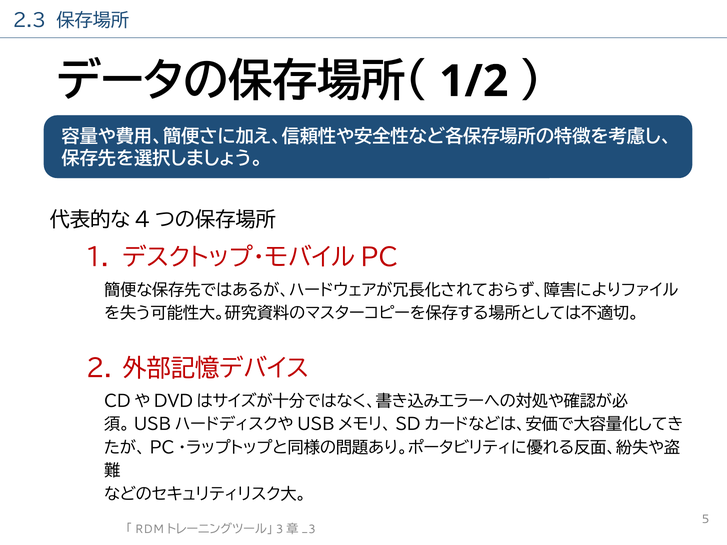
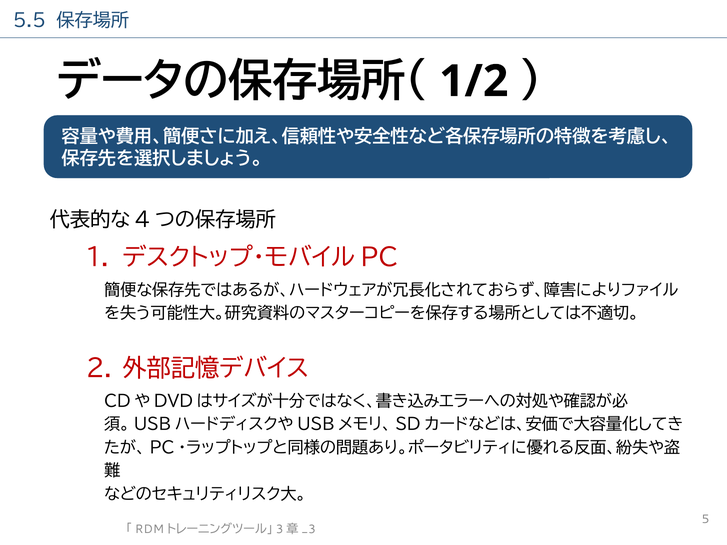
2.3: 2.3 -> 5.5 (29, 21)
